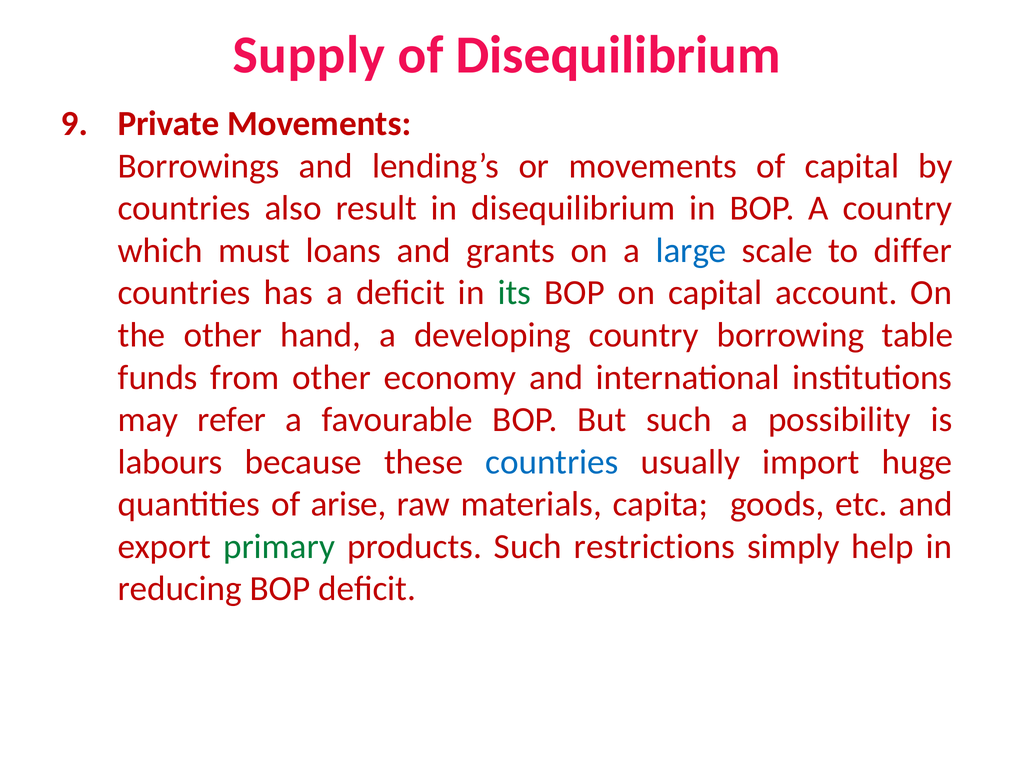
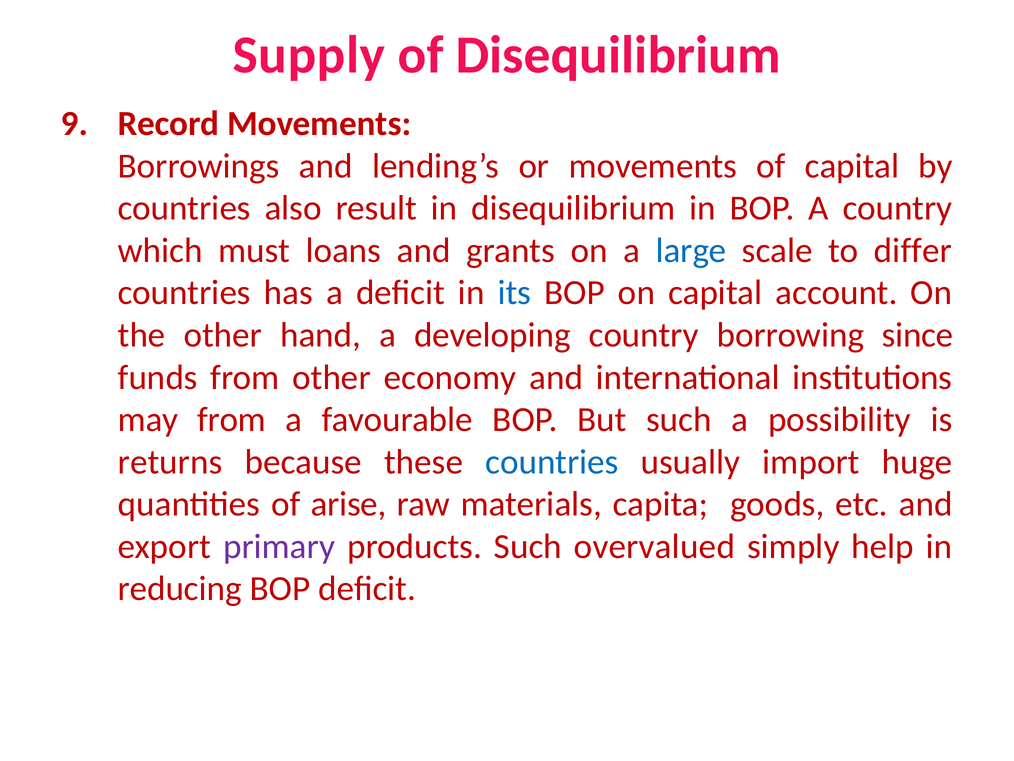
Private: Private -> Record (169, 124)
its colour: green -> blue (514, 293)
table: table -> since (918, 335)
may refer: refer -> from (232, 419)
labours: labours -> returns (170, 462)
primary colour: green -> purple (279, 546)
restrictions: restrictions -> overvalued (654, 546)
